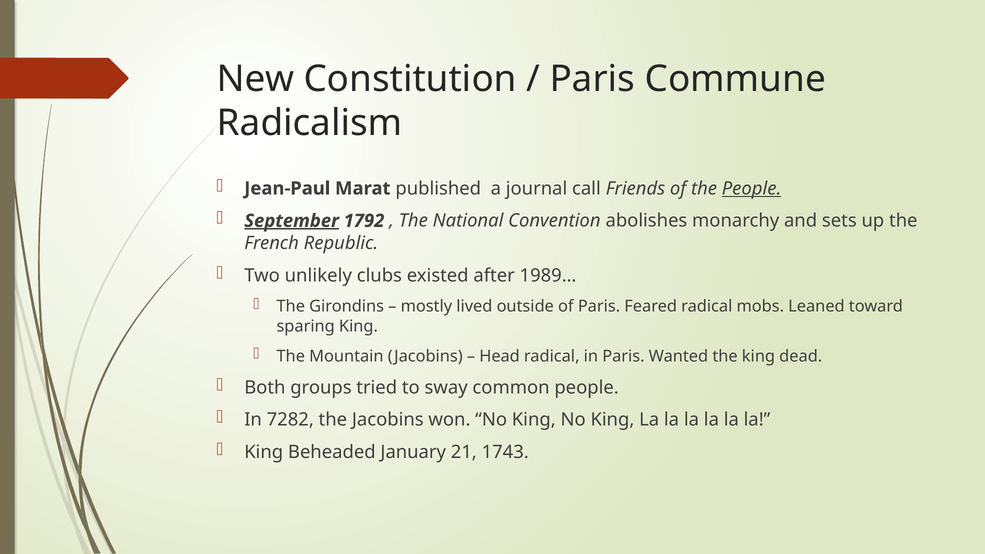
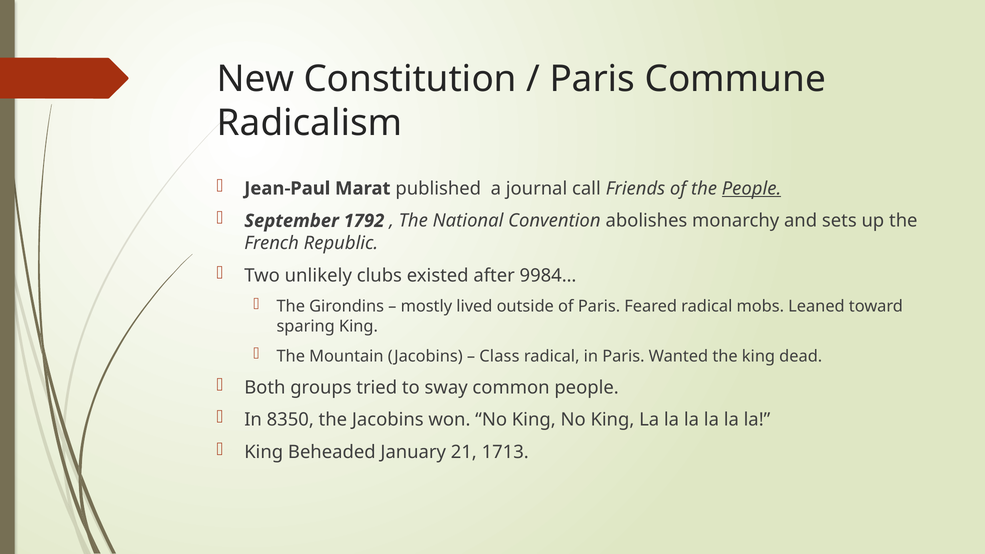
September underline: present -> none (292, 221)
1989…: 1989… -> 9984… (548, 275)
Head: Head -> Class (499, 356)
7282: 7282 -> 8350 (290, 420)
1743: 1743 -> 1713 (505, 452)
